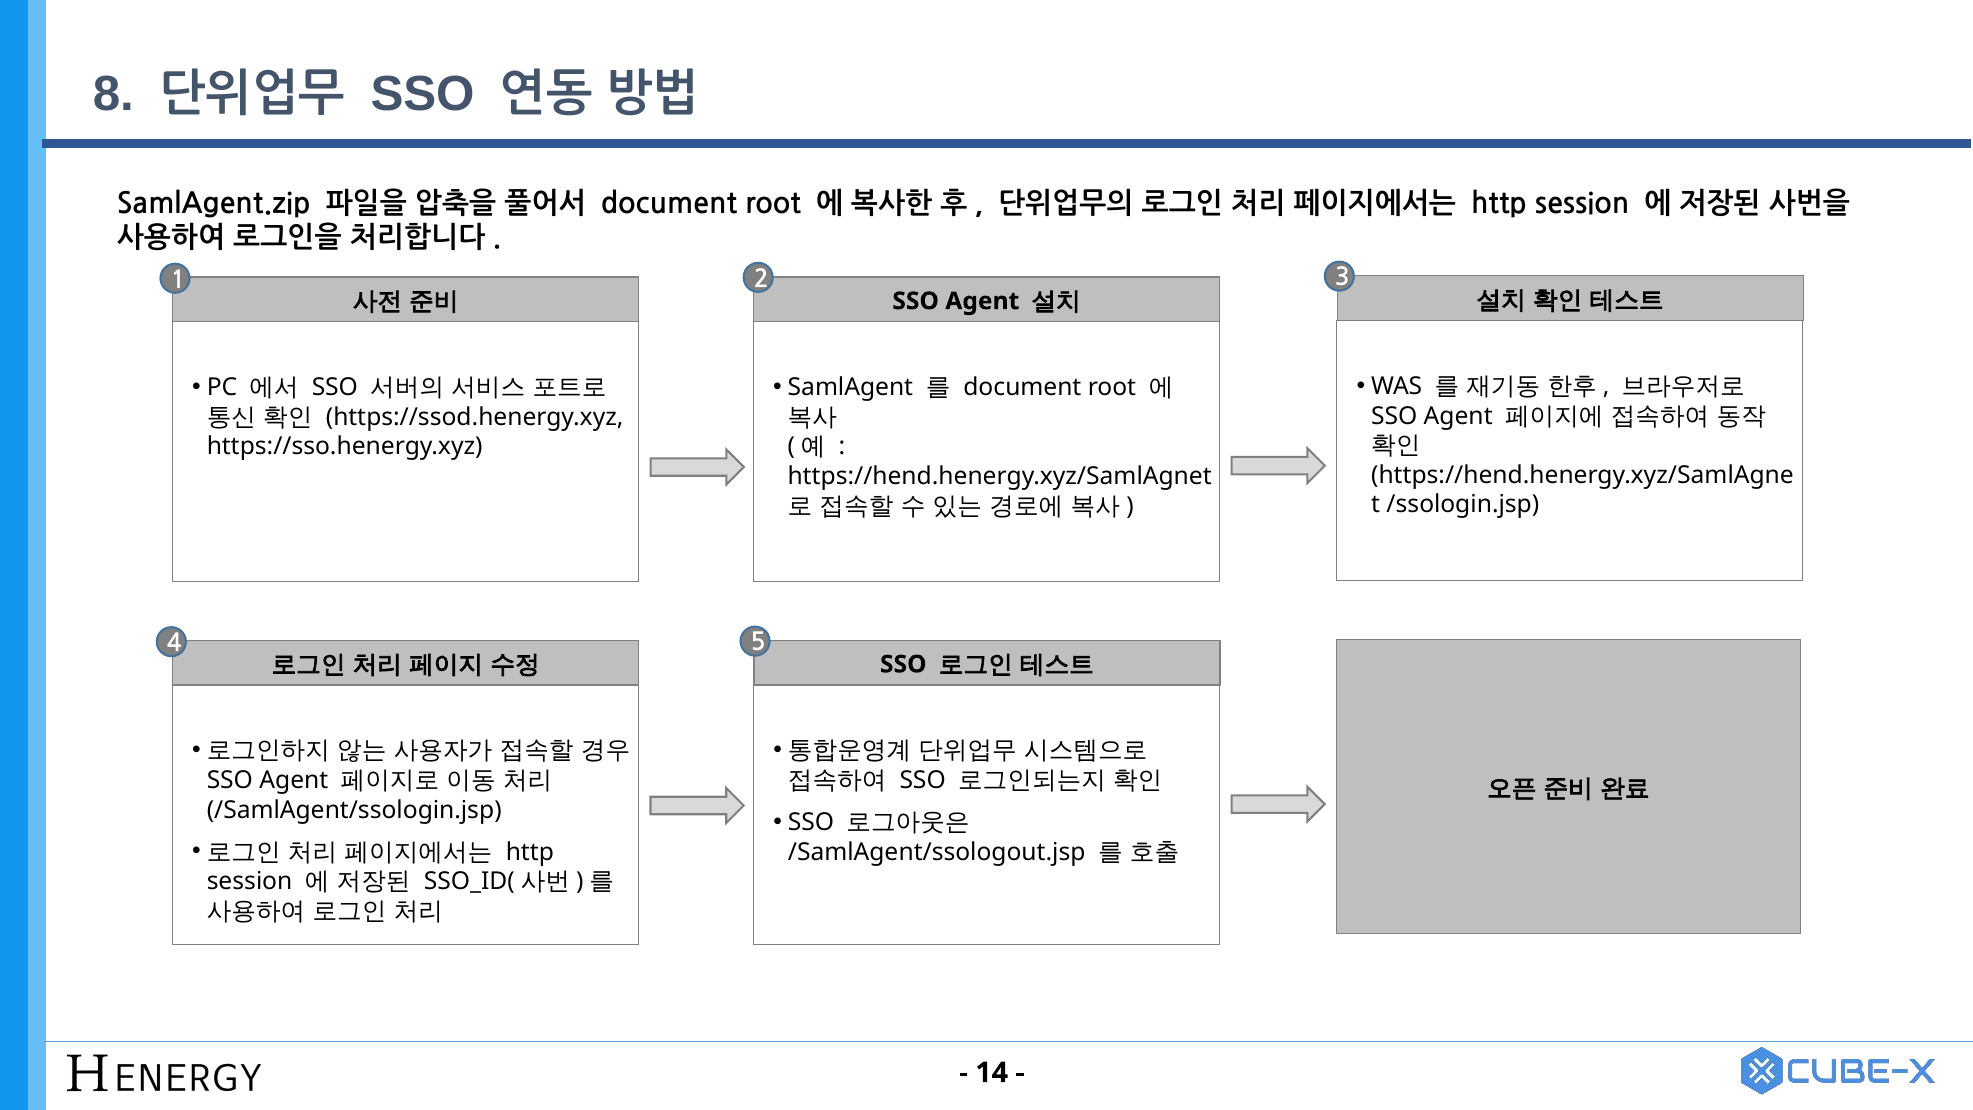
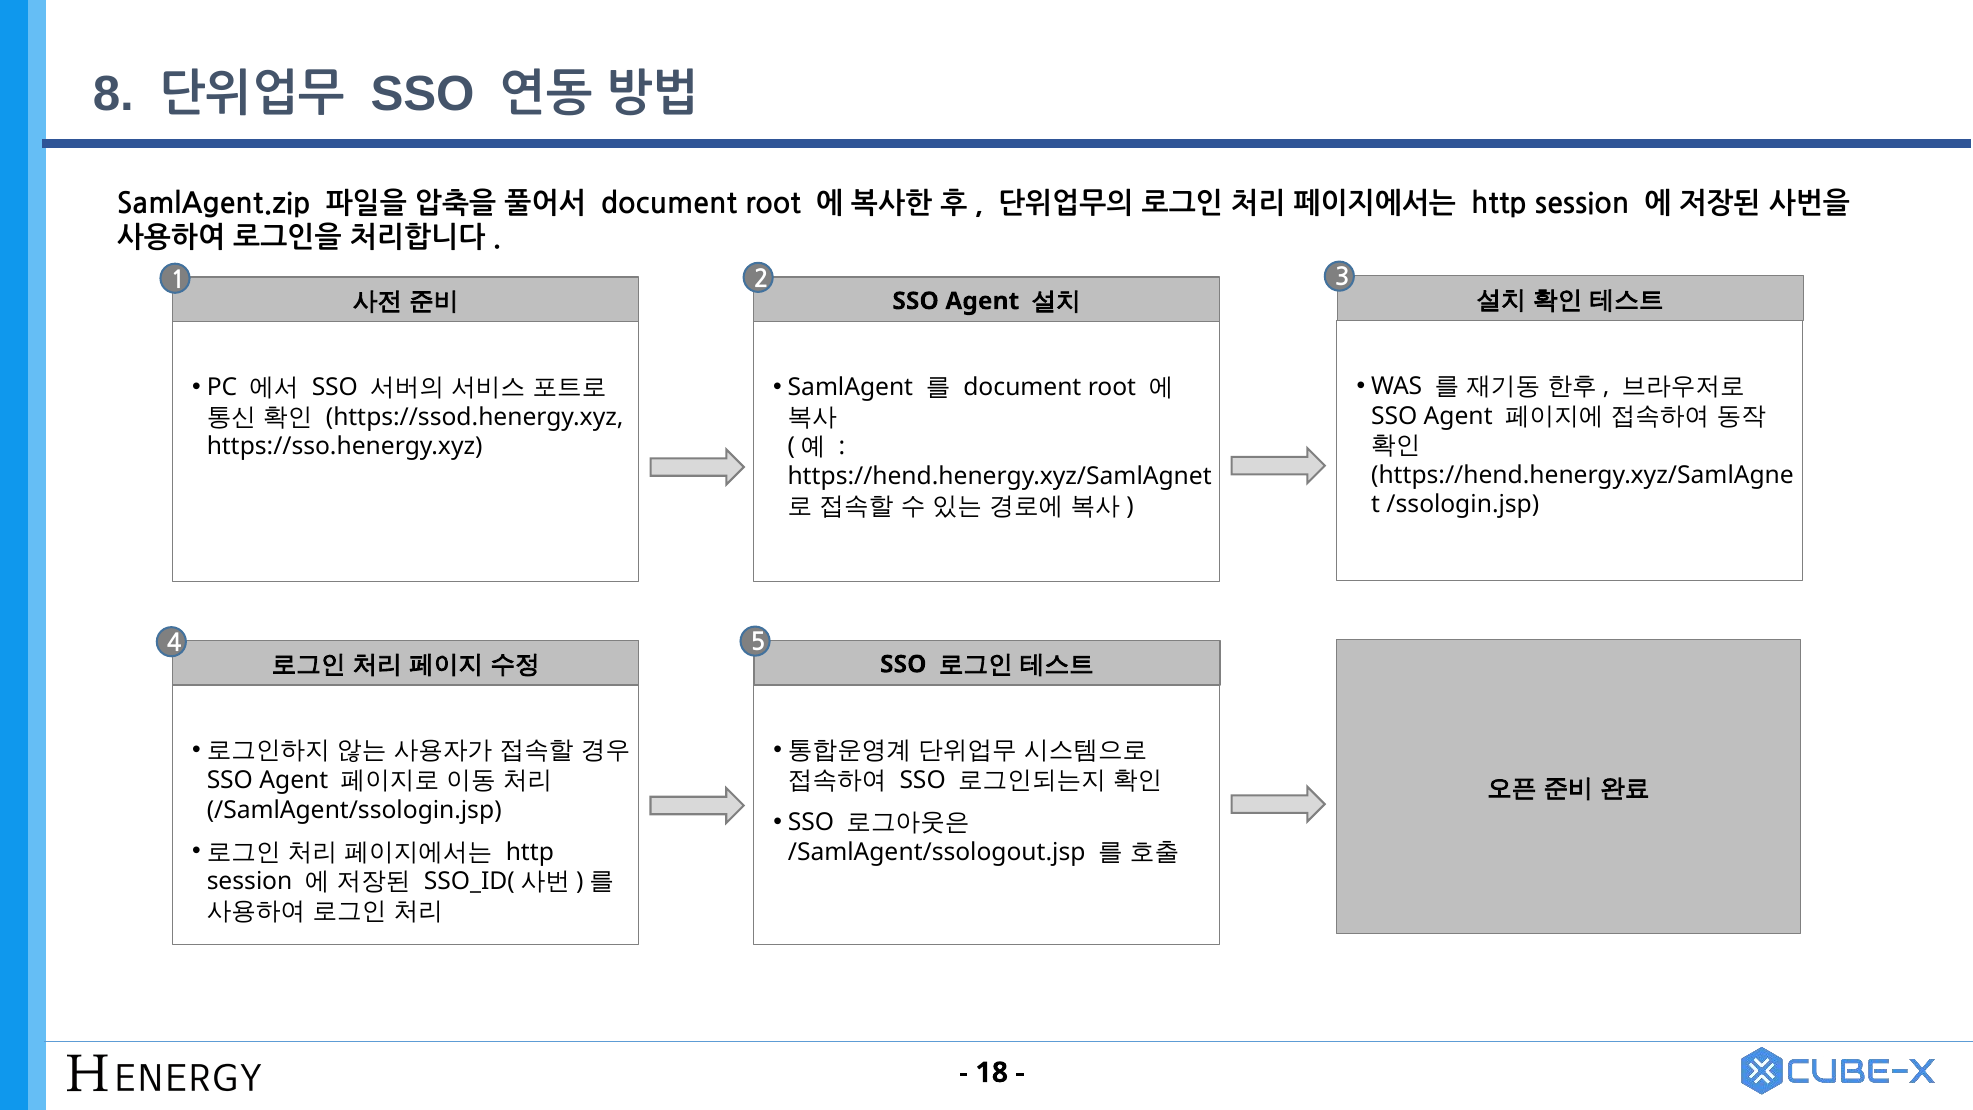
14: 14 -> 18 (992, 1072)
